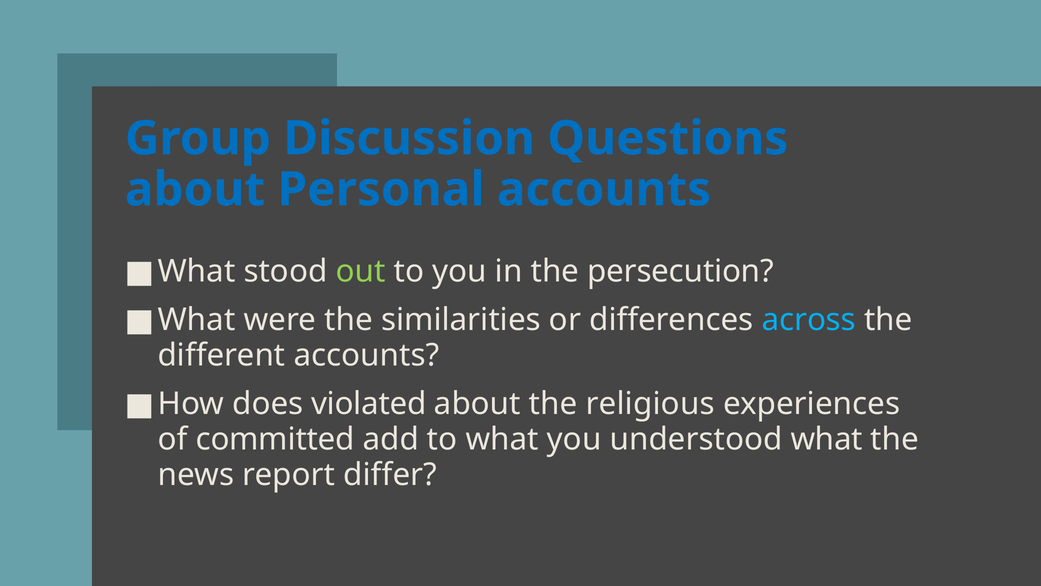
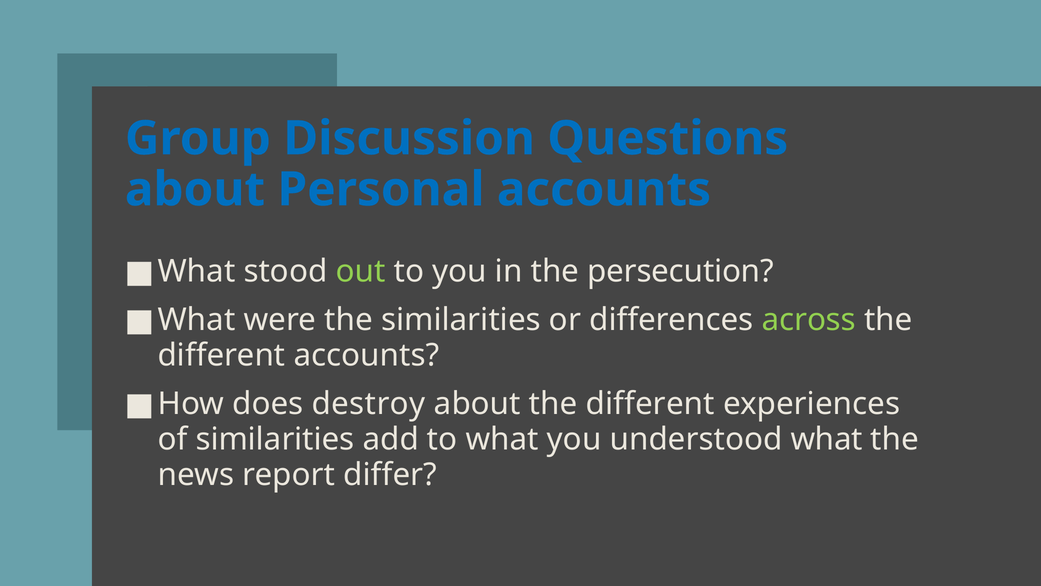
across colour: light blue -> light green (809, 320)
violated: violated -> destroy (369, 404)
about the religious: religious -> different (650, 404)
of committed: committed -> similarities (275, 439)
